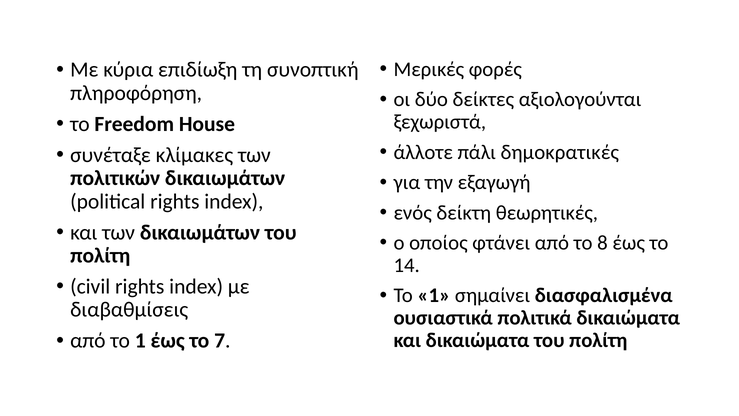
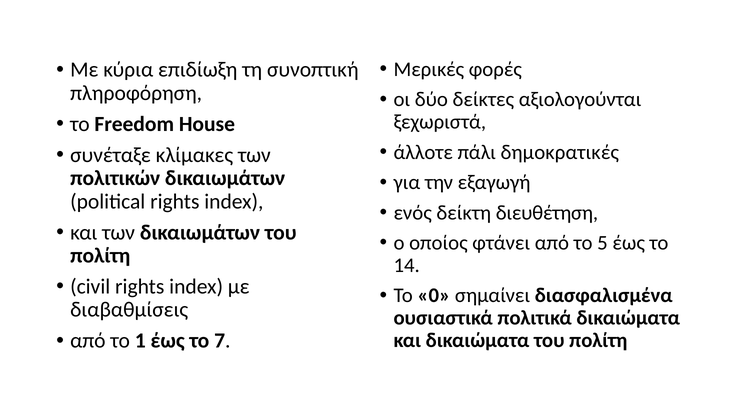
θεωρητικές: θεωρητικές -> διευθέτηση (547, 213)
8: 8 -> 5 (603, 243)
1: 1 -> 0 (434, 295)
